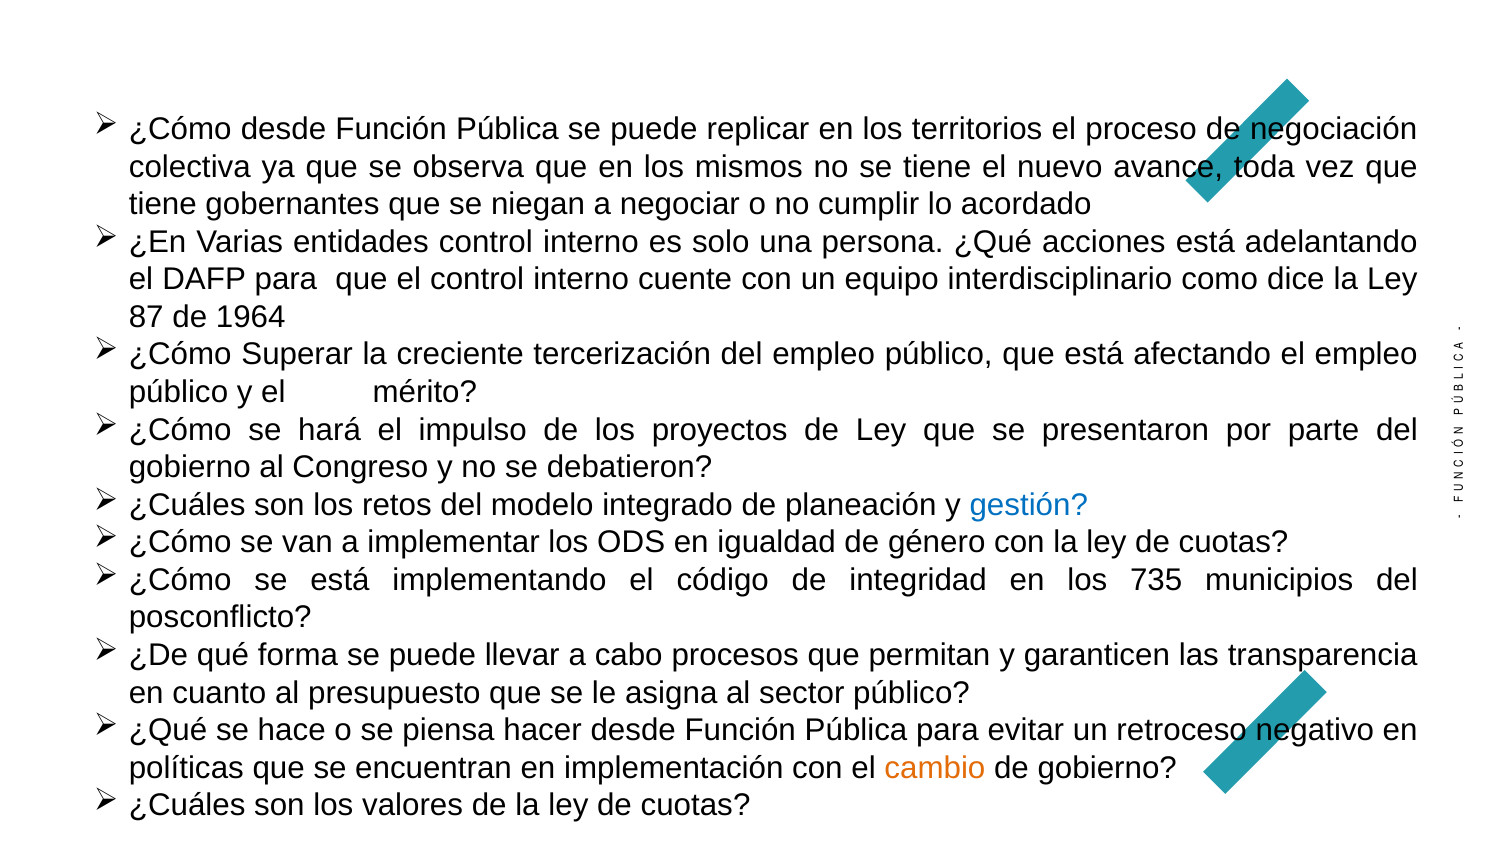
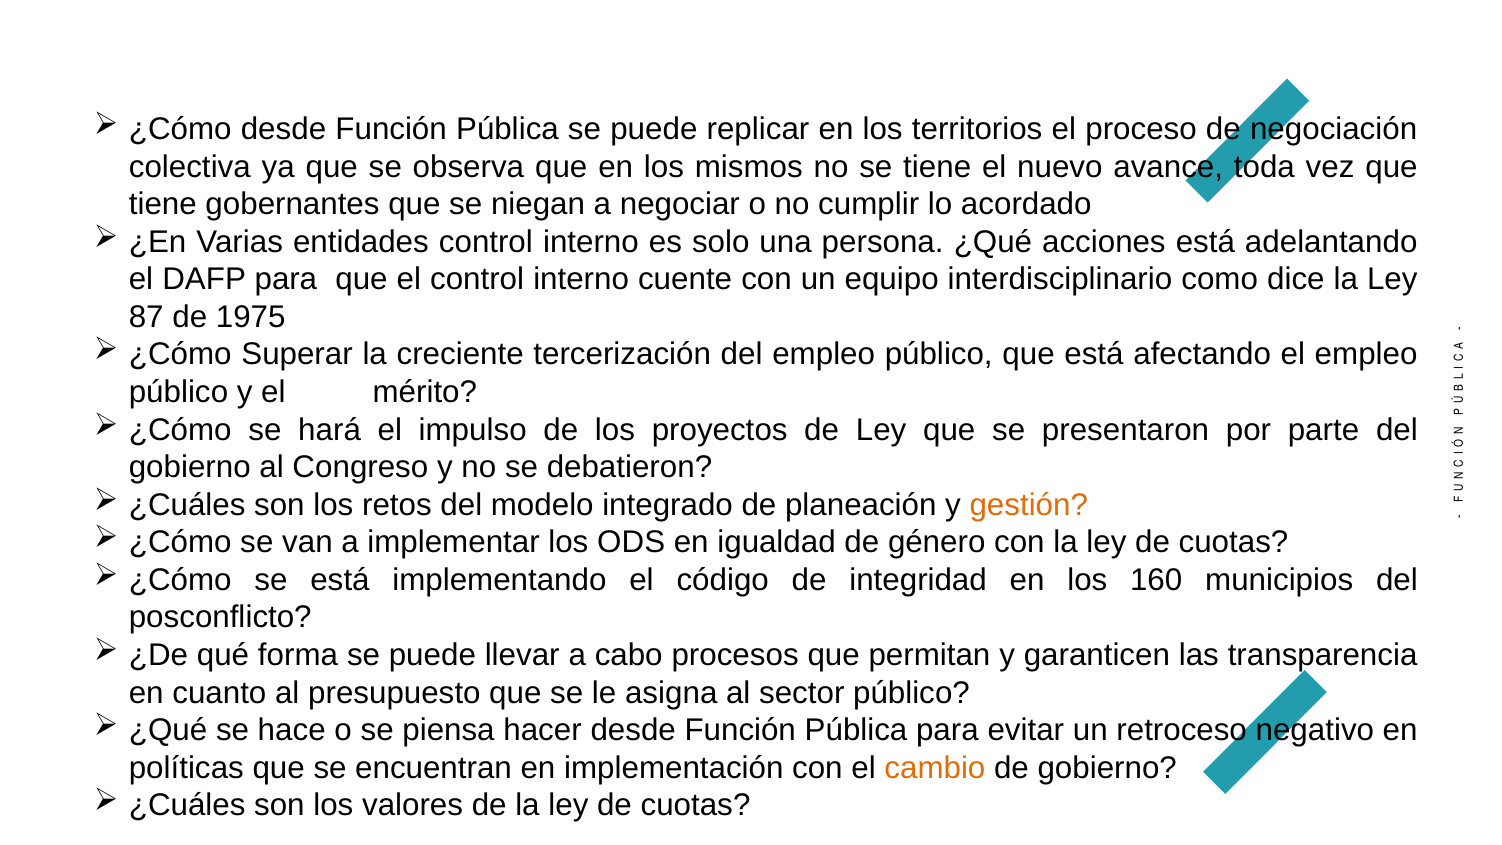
1964: 1964 -> 1975 (251, 317)
gestión colour: blue -> orange (1029, 505)
735: 735 -> 160 (1156, 580)
